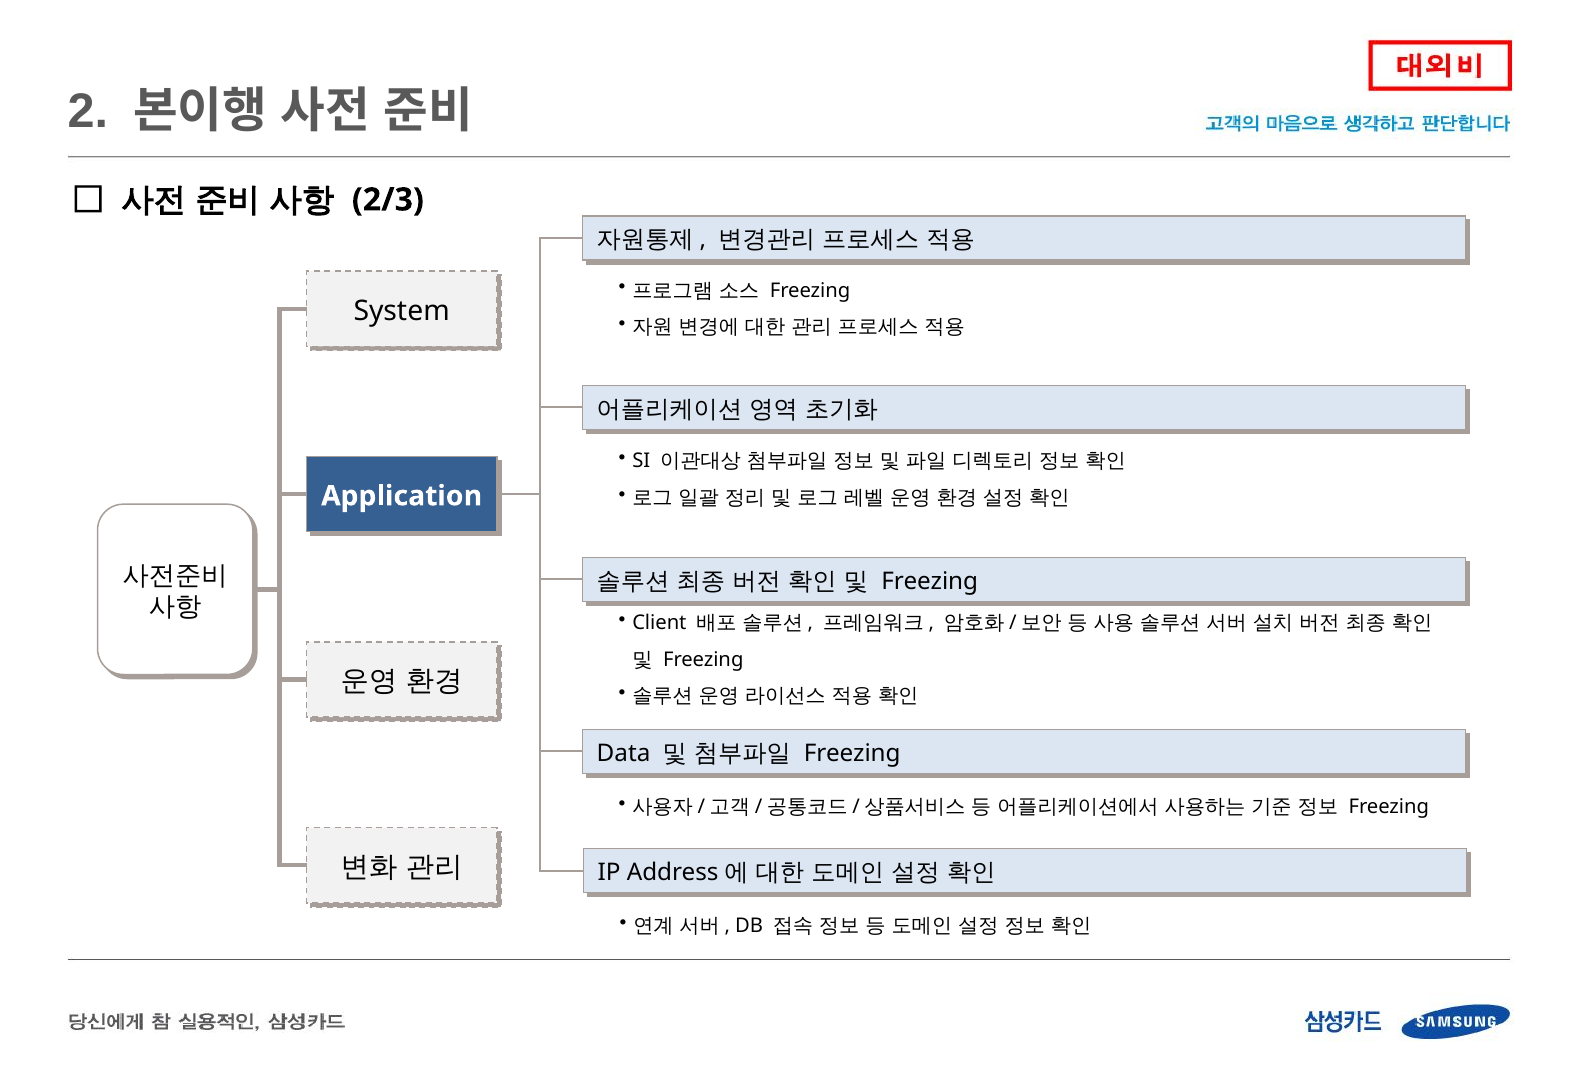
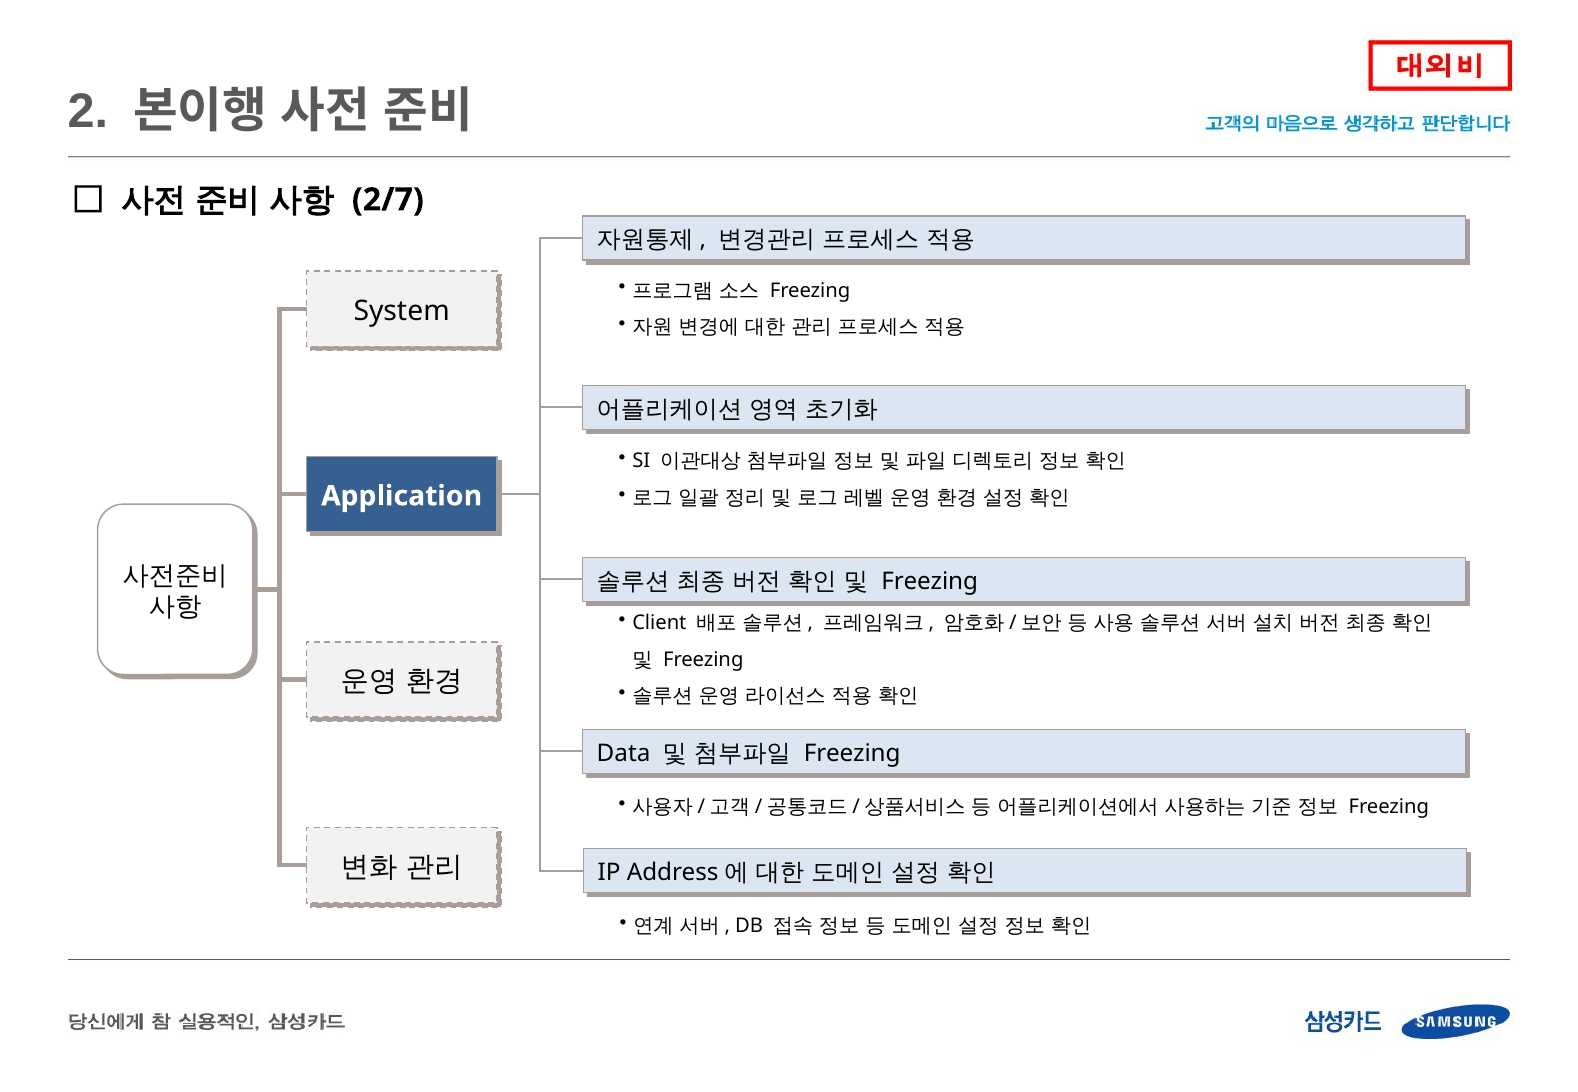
2/3: 2/3 -> 2/7 (388, 200)
